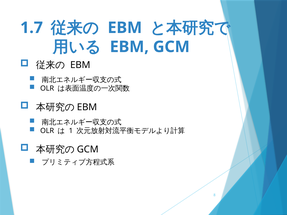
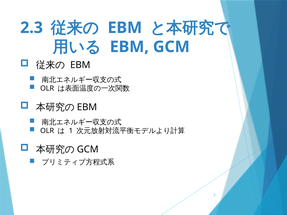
1.7: 1.7 -> 2.3 (32, 28)
